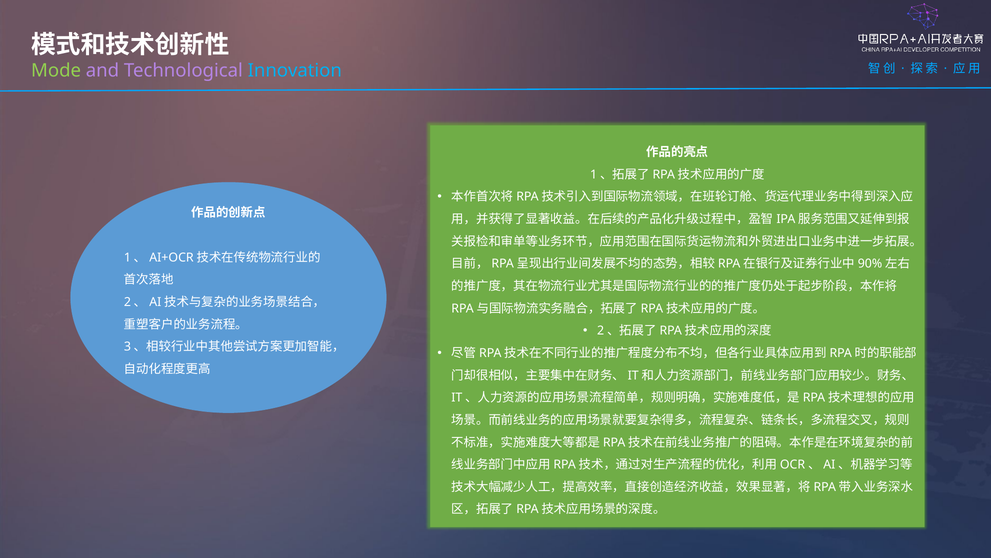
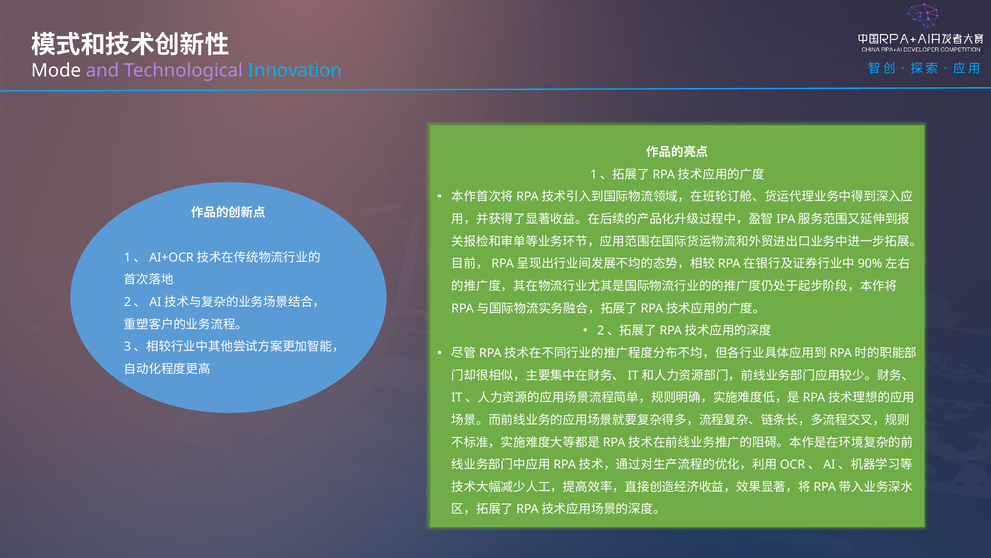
Mode colour: light green -> white (56, 71)
